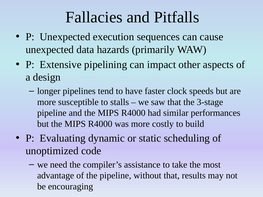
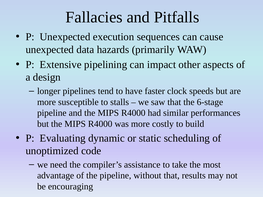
3-stage: 3-stage -> 6-stage (210, 102)
